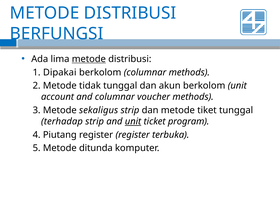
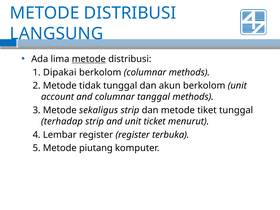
BERFUNGSI: BERFUNGSI -> LANGSUNG (57, 34)
voucher: voucher -> tanggal (154, 97)
unit underline: present -> none (133, 121)
program: program -> menurut (189, 121)
Piutang: Piutang -> Lembar (60, 135)
ditunda: ditunda -> piutang (96, 148)
